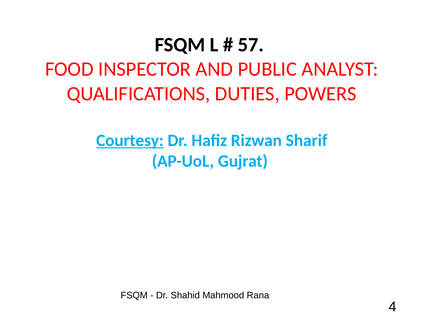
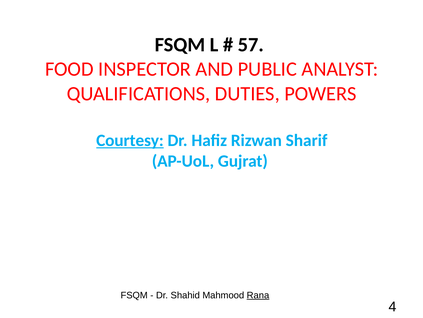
Rana underline: none -> present (258, 295)
